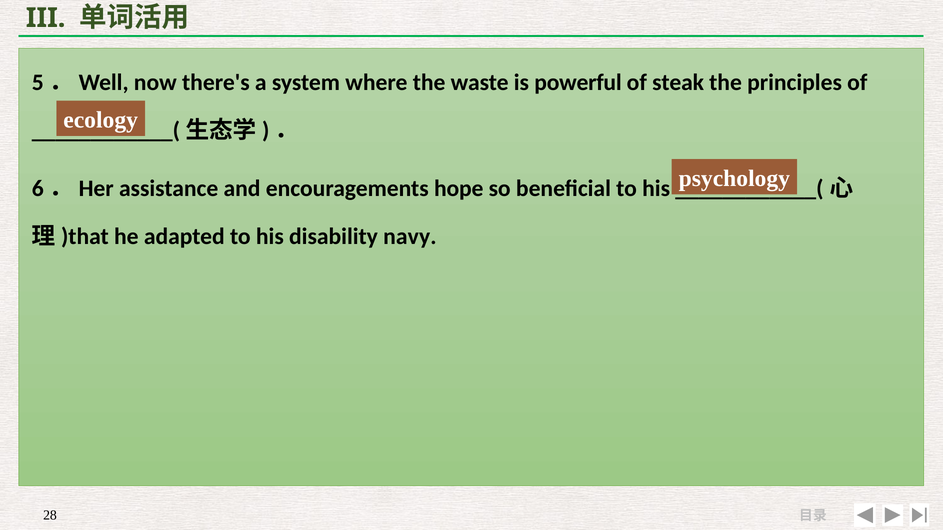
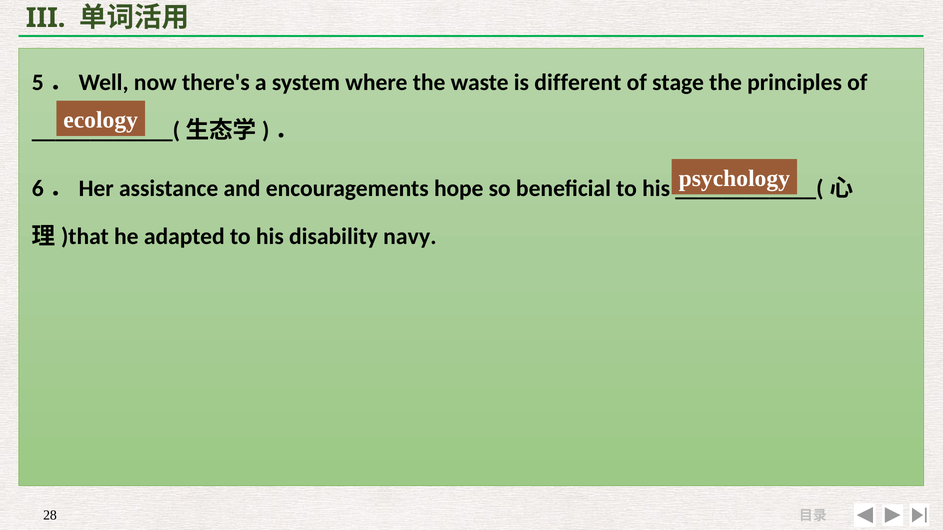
powerful: powerful -> different (578, 83)
steak: steak -> stage (678, 83)
